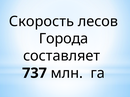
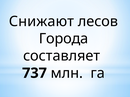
Скорость: Скорость -> Снижают (41, 21)
